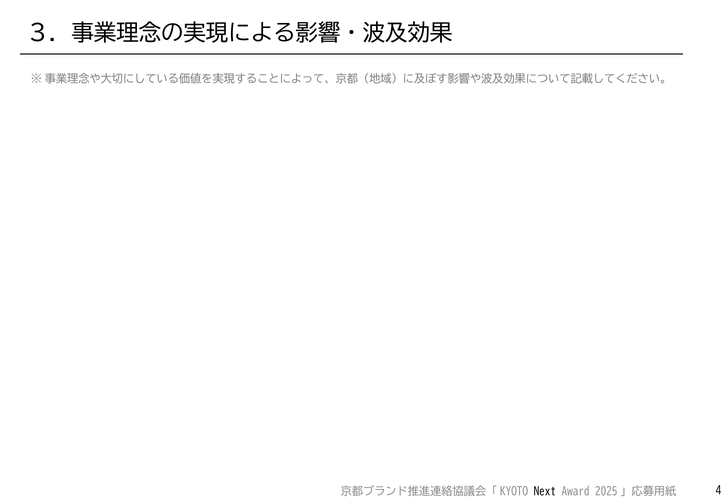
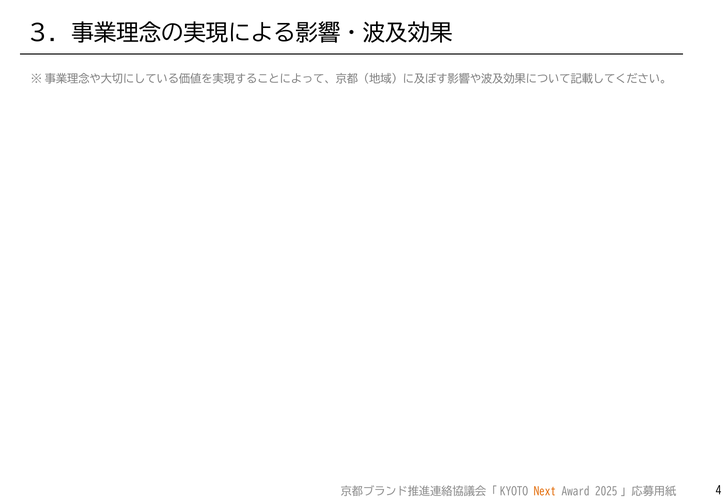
Next colour: black -> orange (545, 491)
